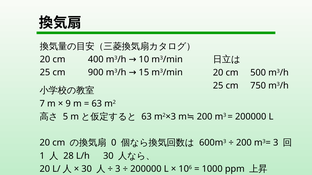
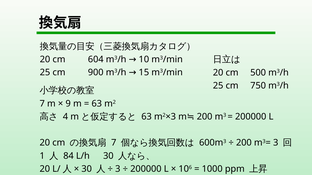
400: 400 -> 604 (96, 60)
5: 5 -> 4 (65, 117)
0: 0 -> 7 (114, 143)
28: 28 -> 84 (68, 156)
